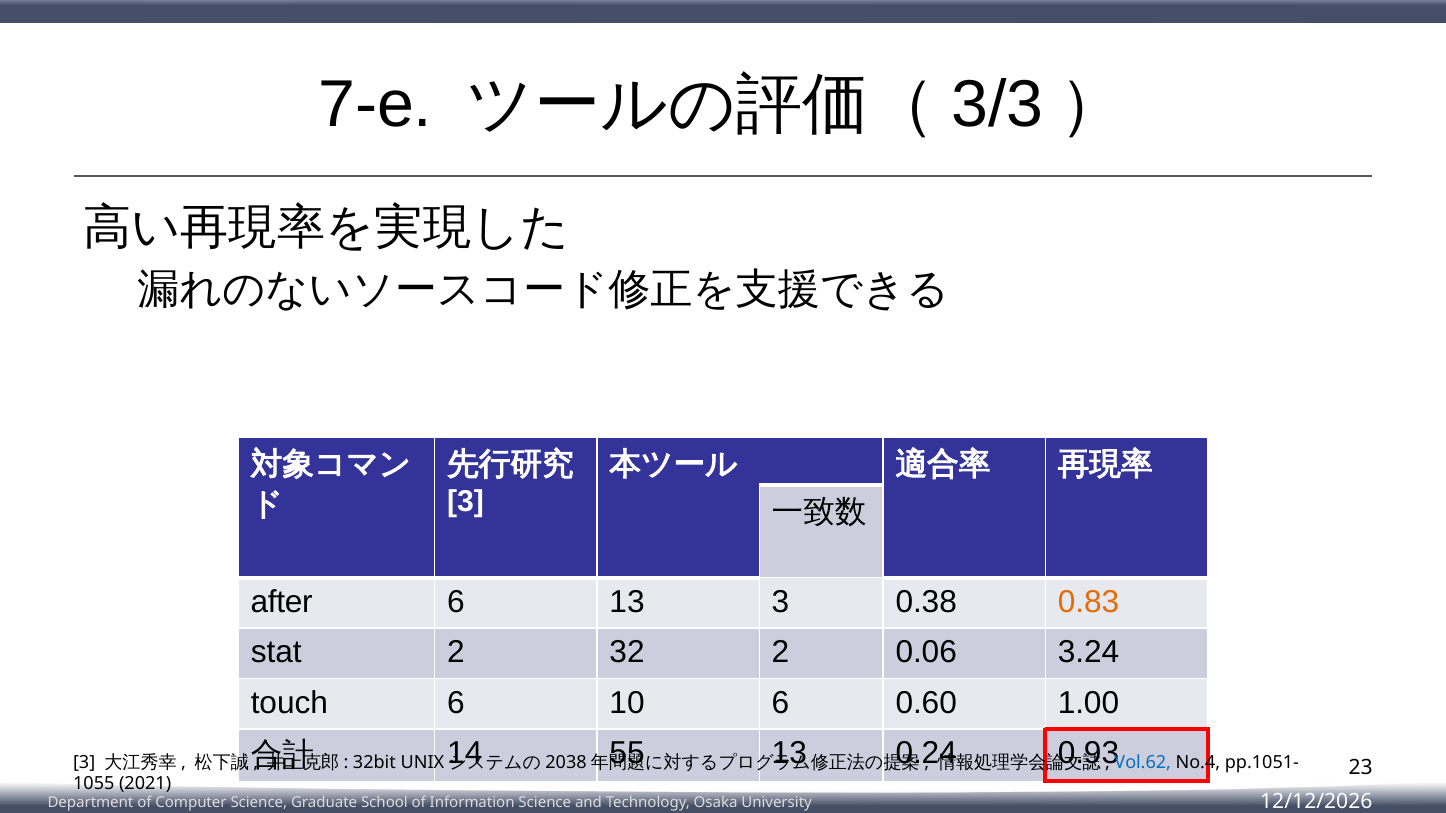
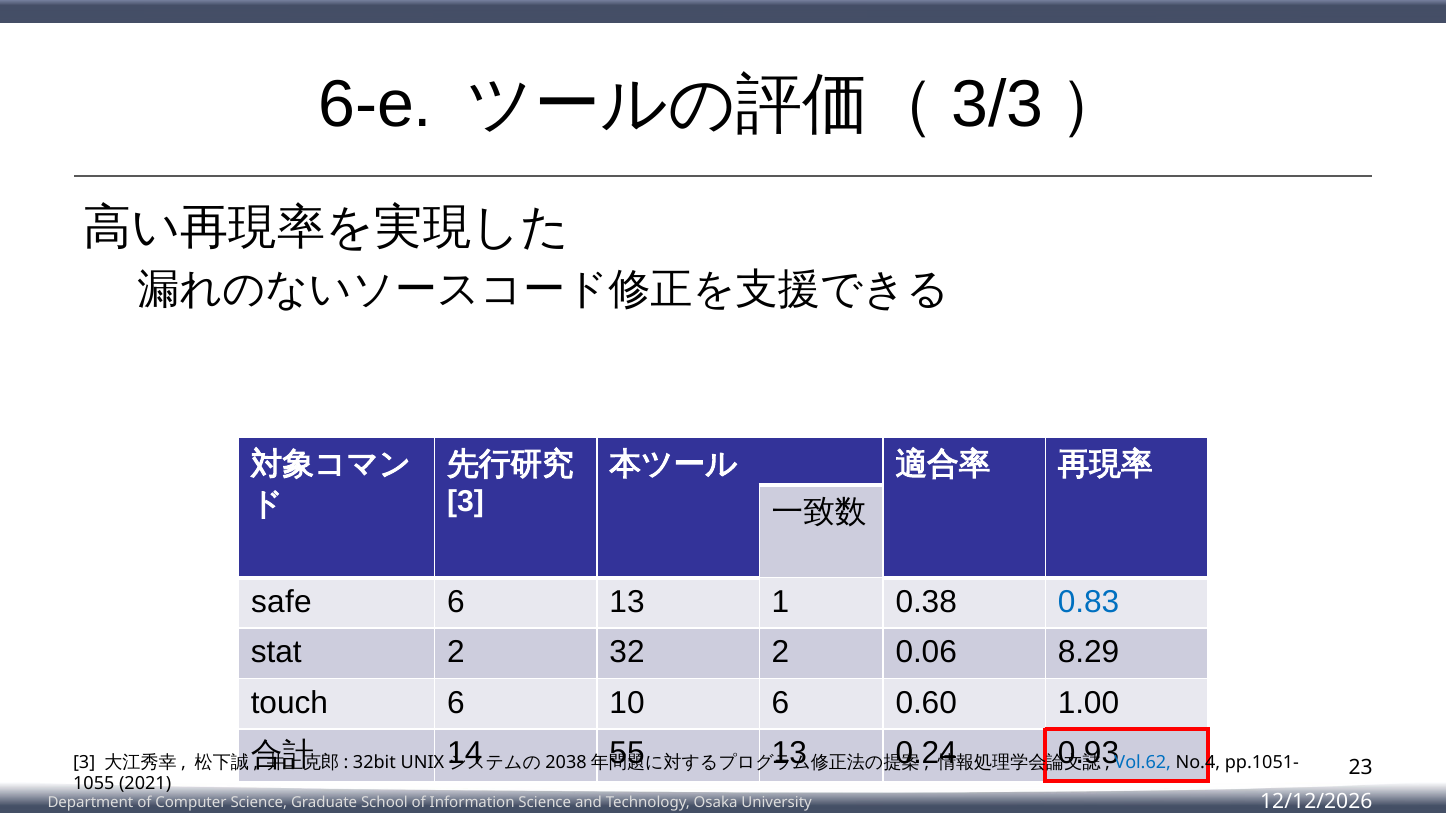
7-e: 7-e -> 6-e (375, 105)
after: after -> safe (281, 602)
13 3: 3 -> 1 (780, 602)
0.83 colour: orange -> blue (1089, 602)
3.24: 3.24 -> 8.29 (1089, 653)
